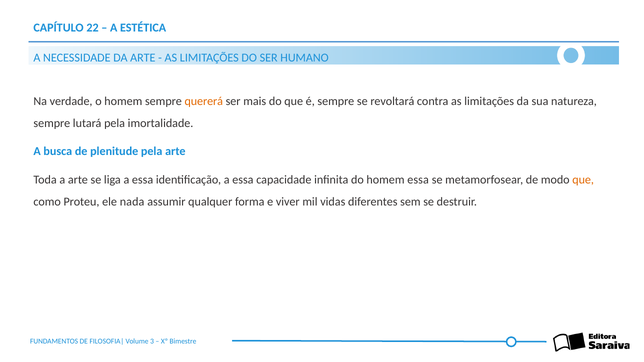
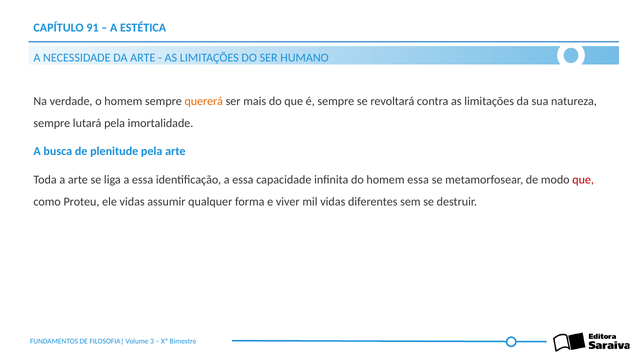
22: 22 -> 91 (93, 28)
que colour: orange -> red (583, 180)
ele nada: nada -> vidas (132, 202)
